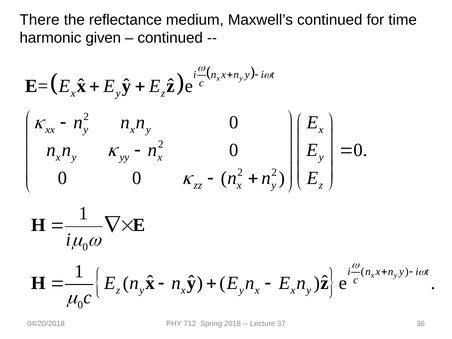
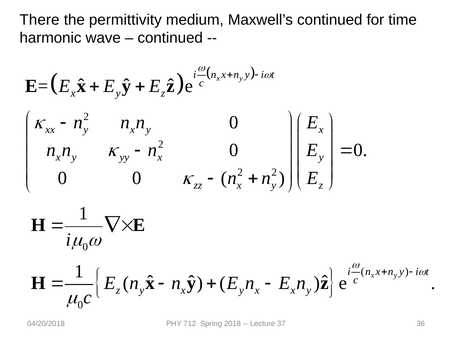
reflectance: reflectance -> permittivity (125, 20)
given: given -> wave (103, 38)
